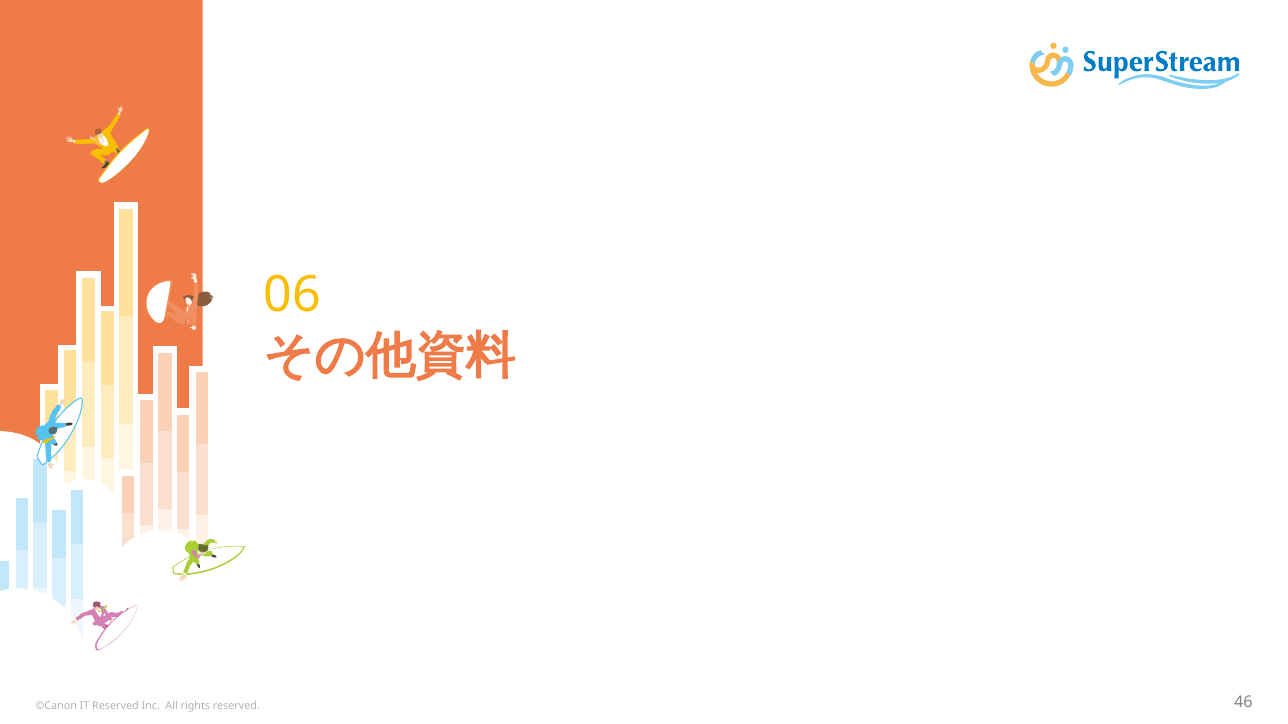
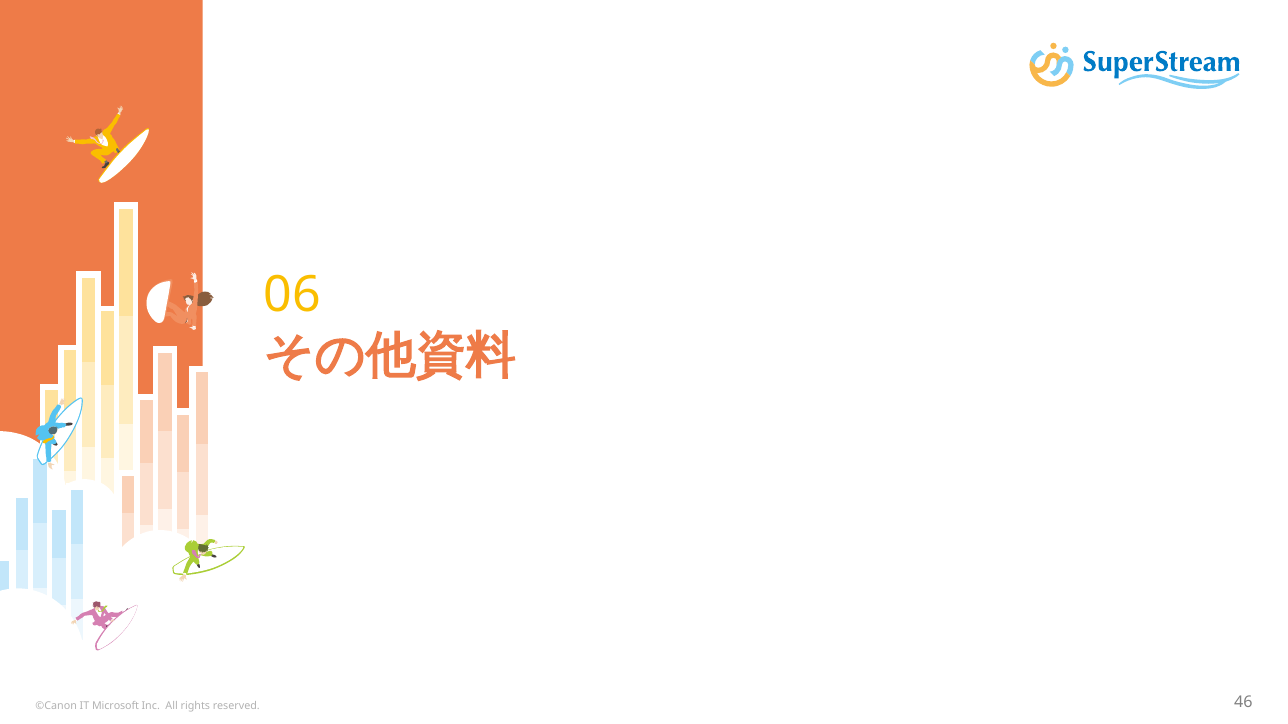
IT Reserved: Reserved -> Microsoft (116, 706)
